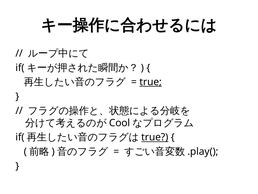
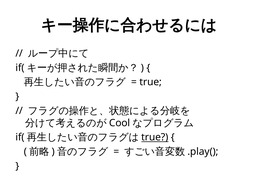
true underline: present -> none (151, 82)
